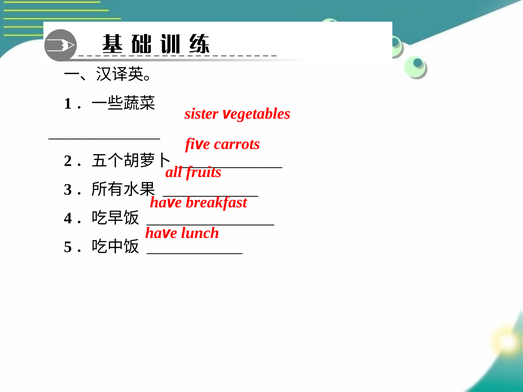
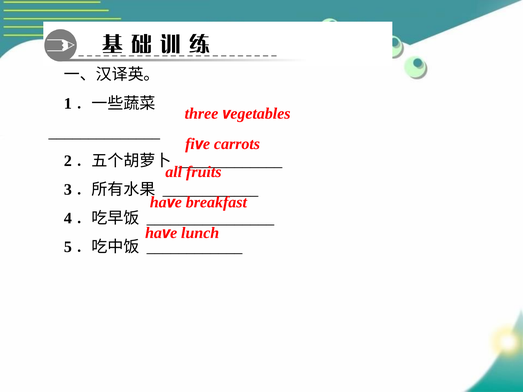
sister: sister -> three (201, 114)
